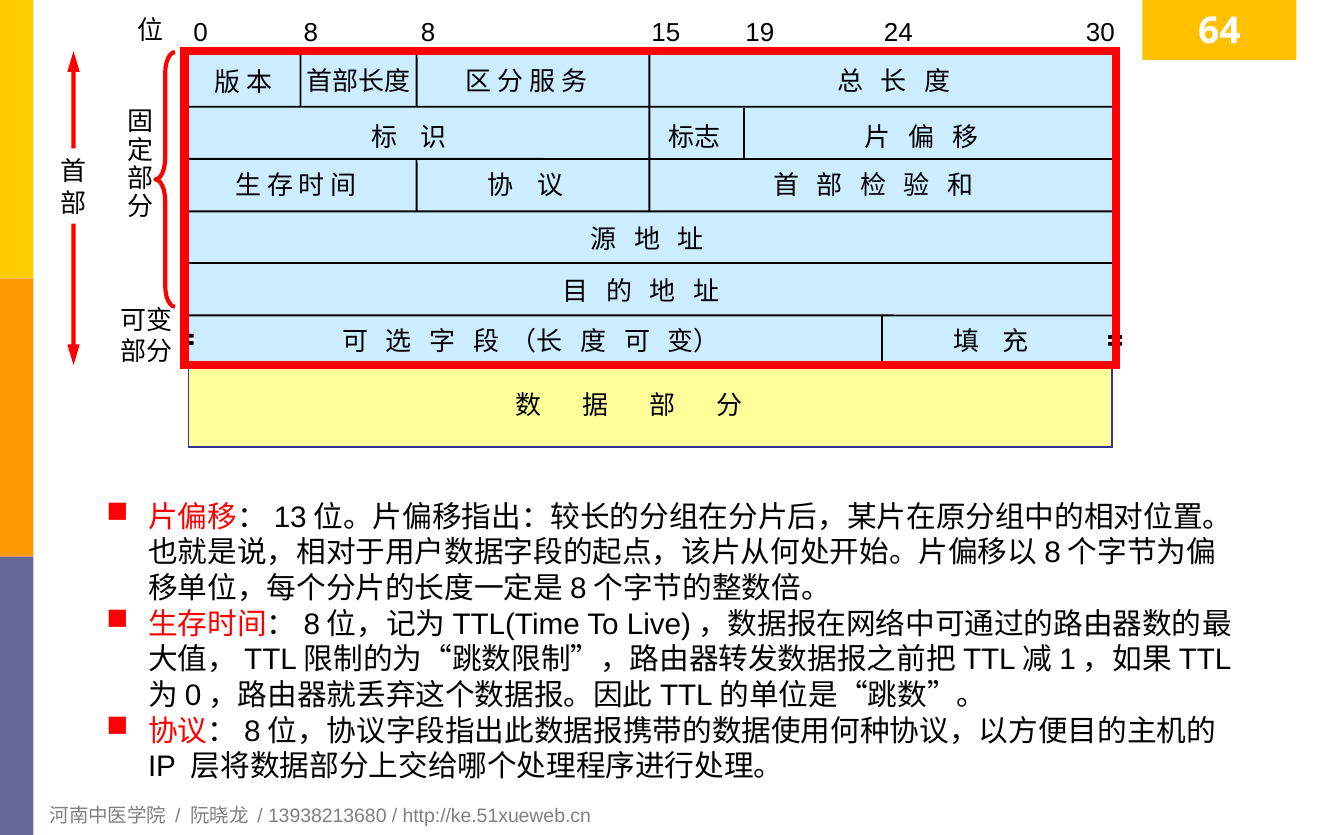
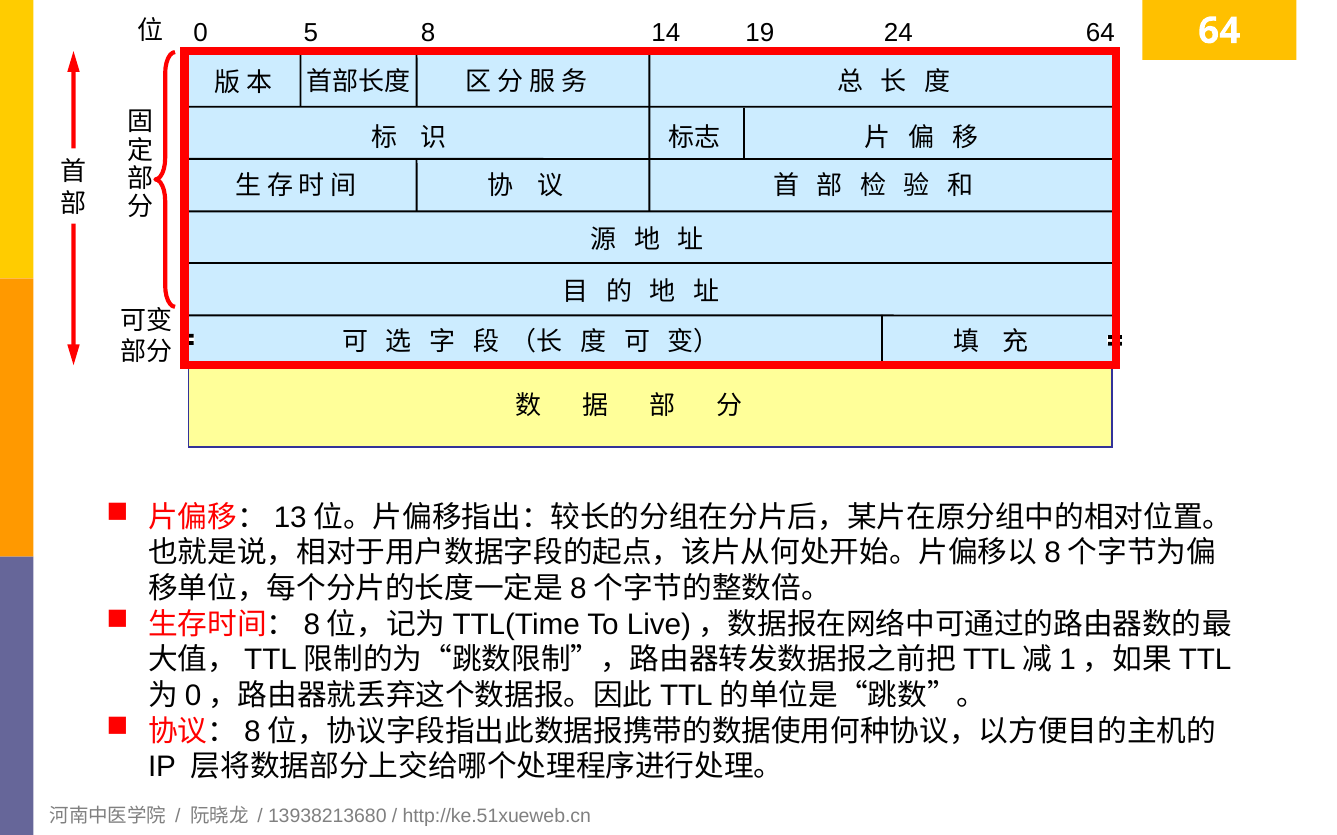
0 8: 8 -> 5 (311, 33)
15: 15 -> 14 (666, 33)
24 30: 30 -> 64 (1100, 33)
